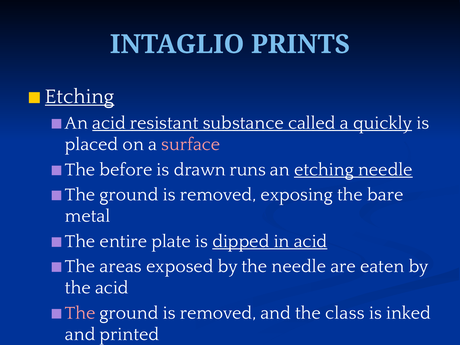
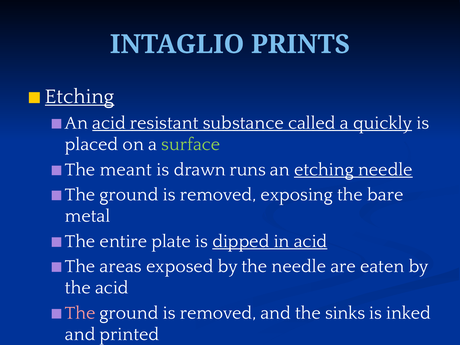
surface colour: pink -> light green (191, 144)
before: before -> meant (126, 169)
class: class -> sinks (345, 313)
